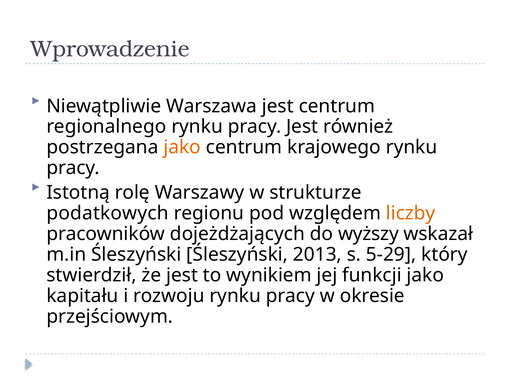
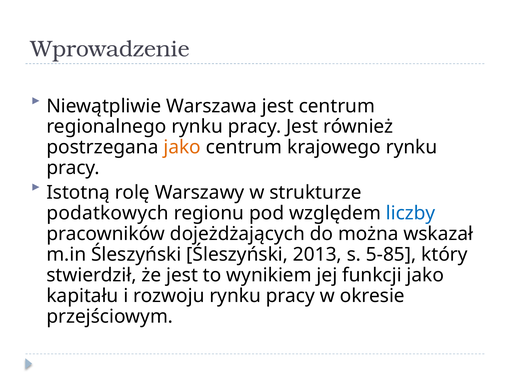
liczby colour: orange -> blue (411, 213)
wyższy: wyższy -> można (368, 234)
5-29: 5-29 -> 5-85 (391, 255)
